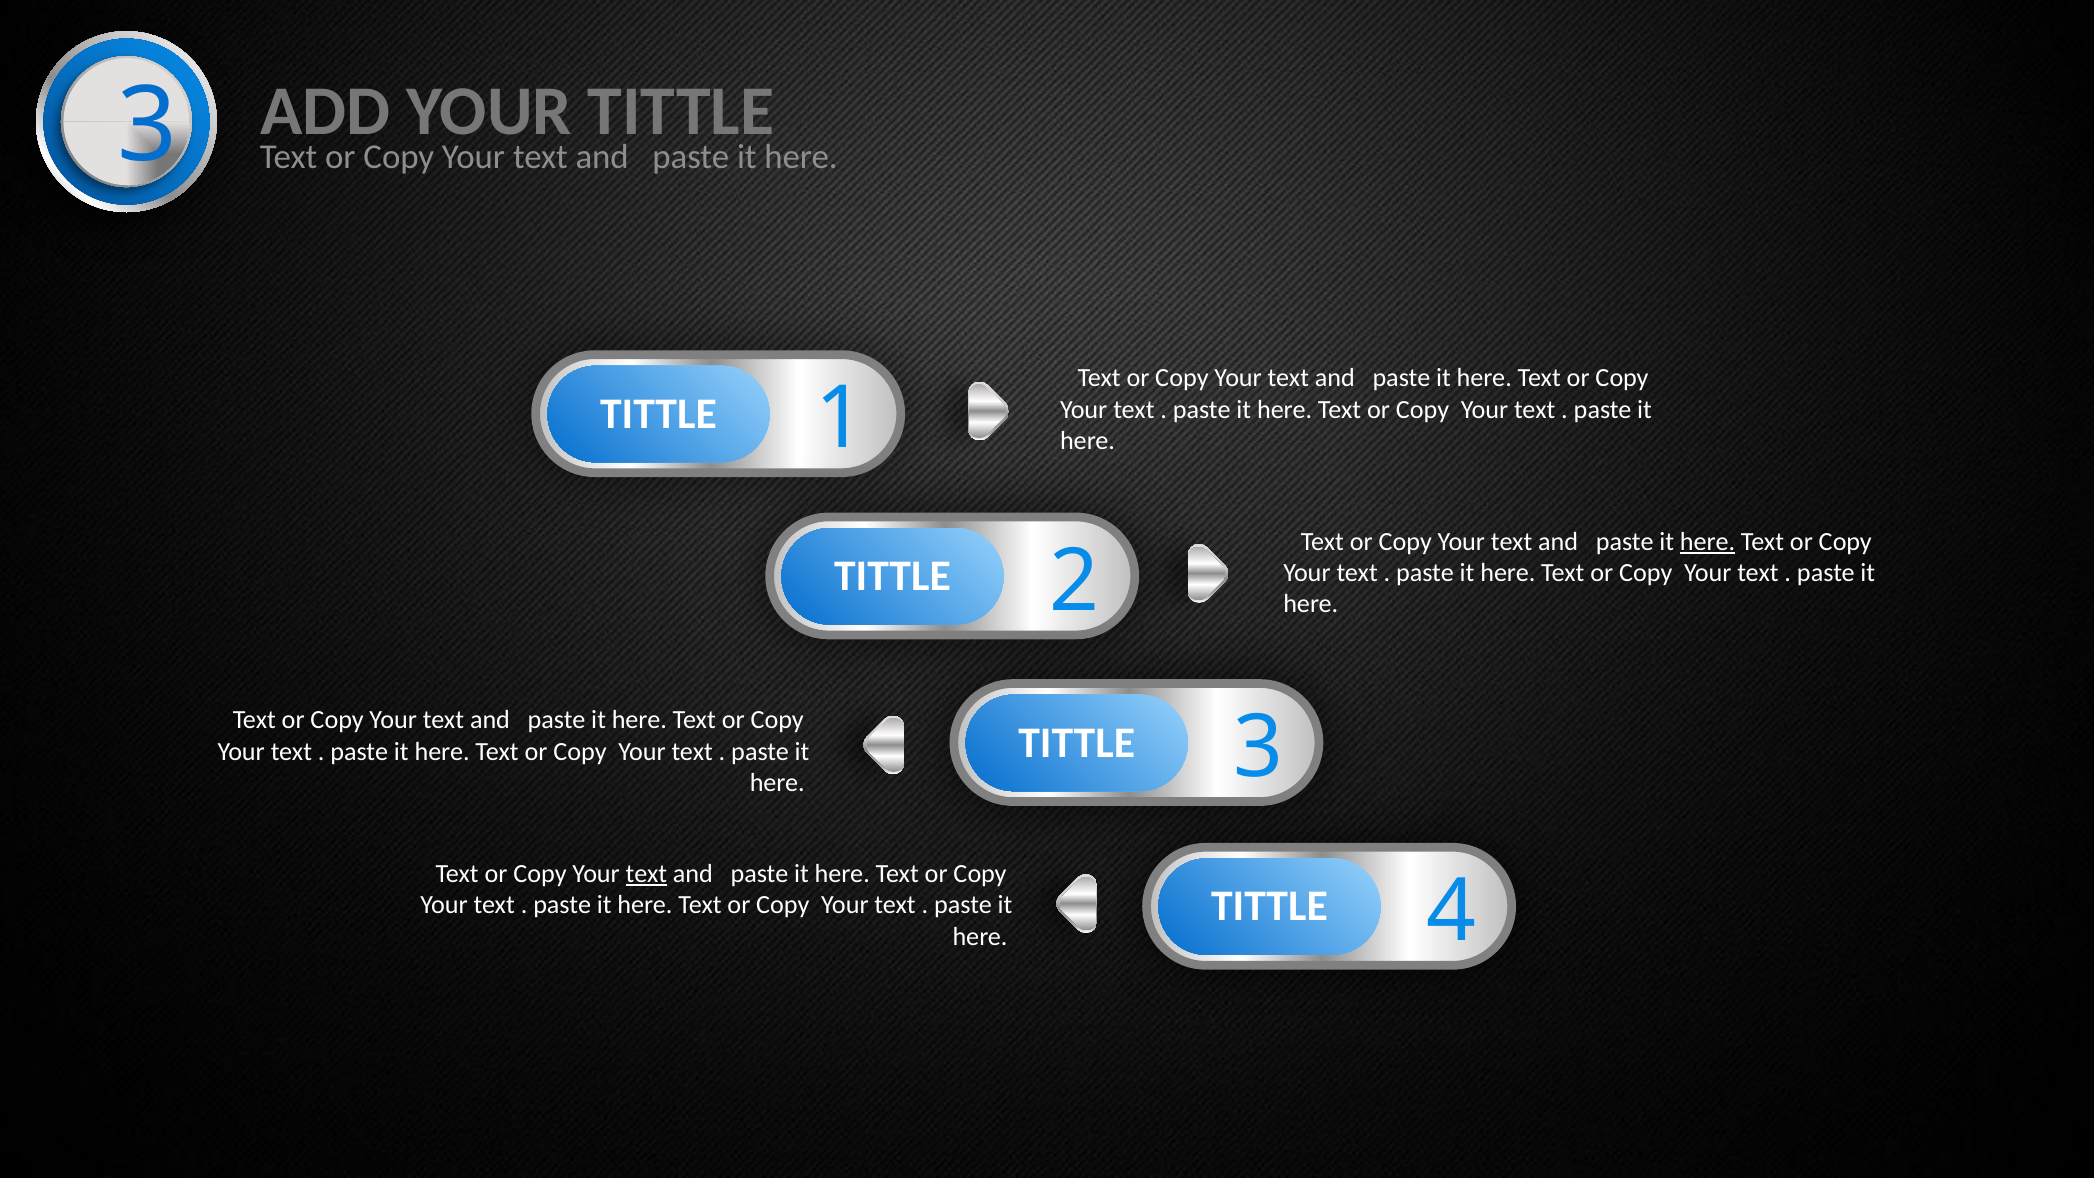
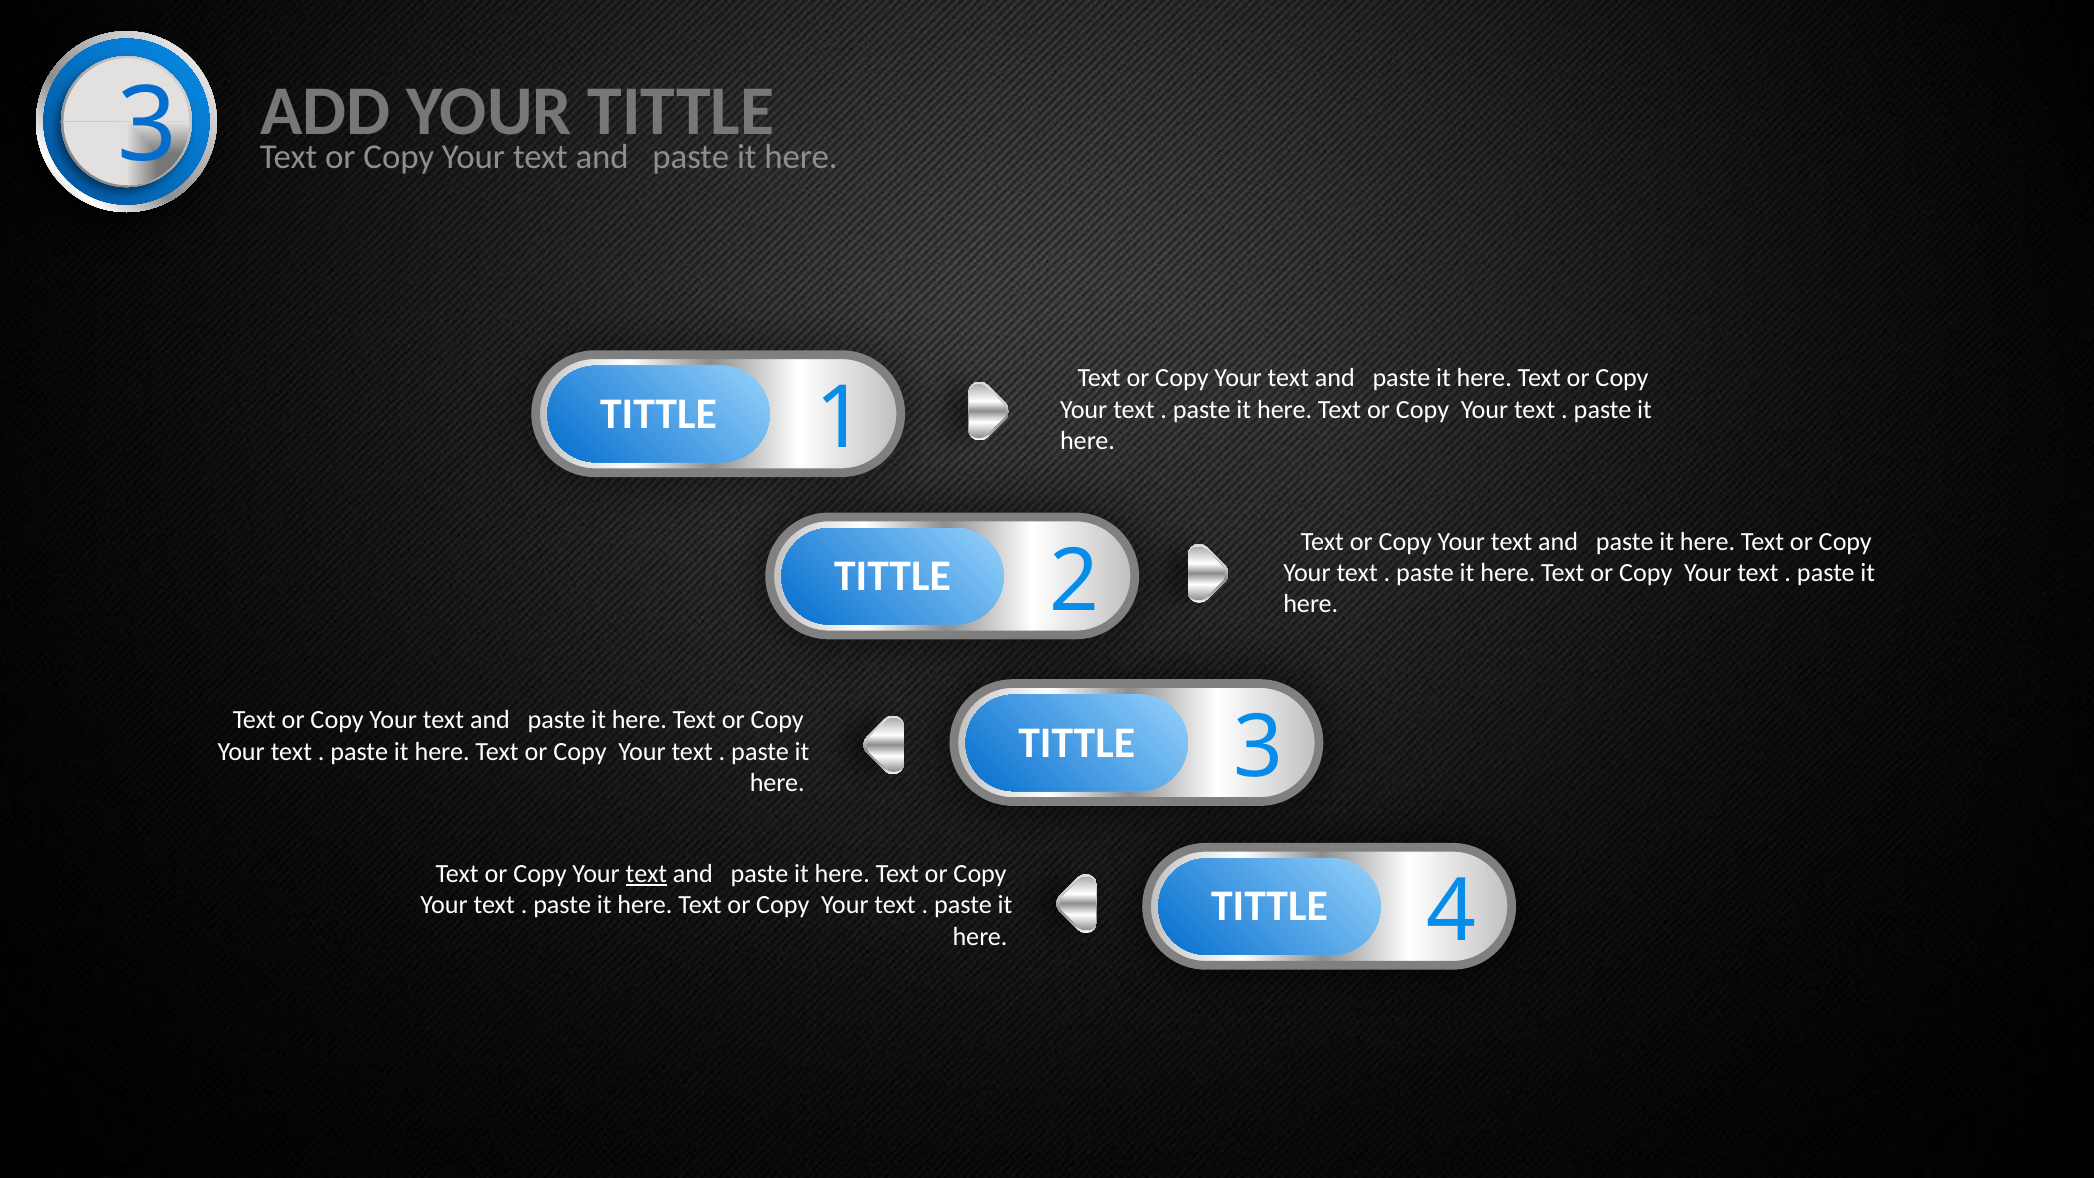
here underline: present -> none (1708, 541)
